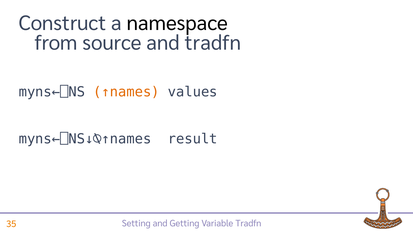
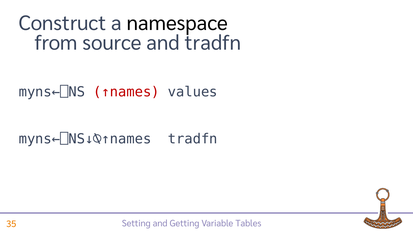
↑names colour: orange -> red (126, 92)
myns←⎕NS↓⍉↑names result: result -> tradfn (193, 139)
Tradfn: Tradfn -> Tables (248, 223)
